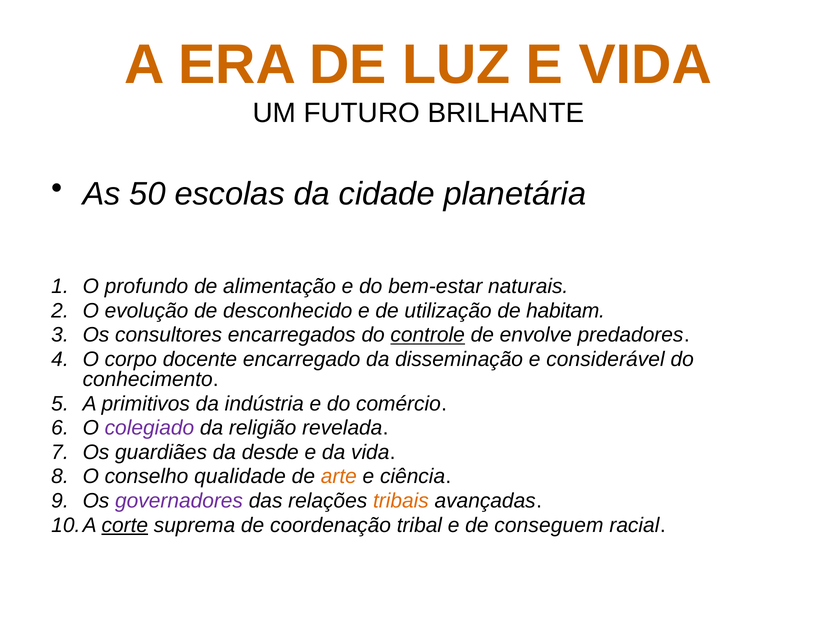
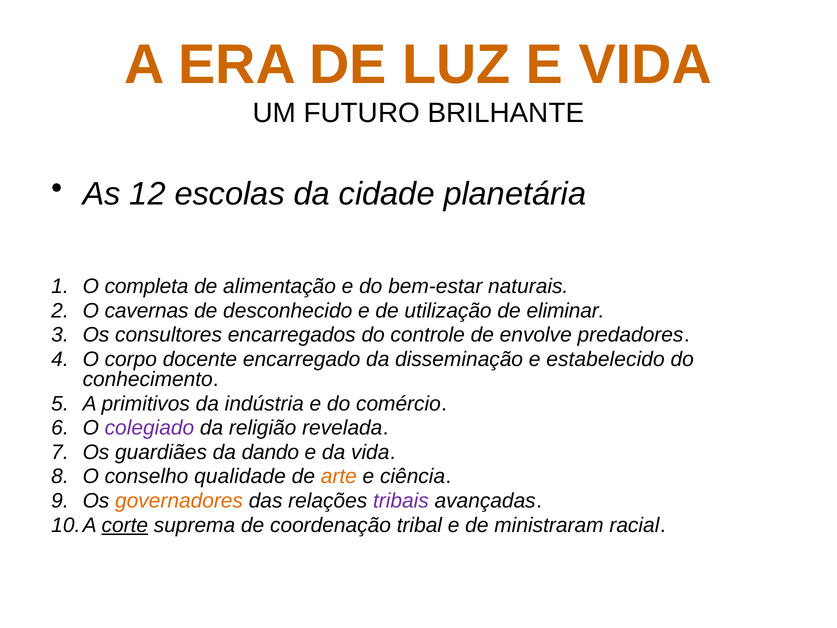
50: 50 -> 12 (148, 194)
profundo: profundo -> completa (147, 286)
evolução: evolução -> cavernas (147, 311)
habitam: habitam -> eliminar (566, 311)
controle underline: present -> none (428, 335)
considerável: considerável -> estabelecido (606, 359)
desde: desde -> dando (270, 452)
governadores colour: purple -> orange (179, 501)
tribais colour: orange -> purple (401, 501)
conseguem: conseguem -> ministraram (549, 525)
